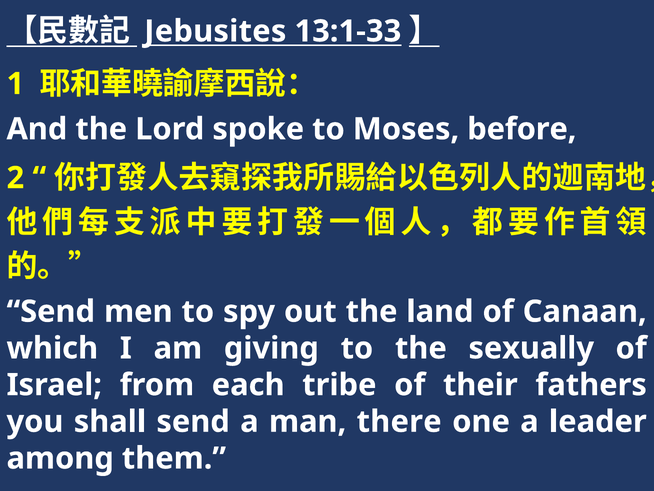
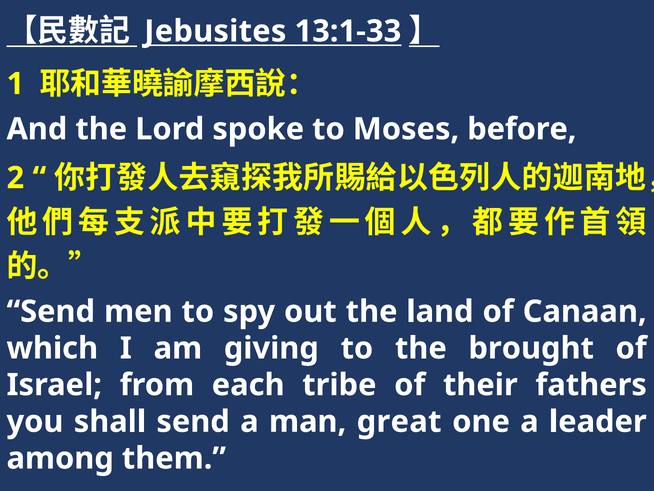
sexually: sexually -> brought (531, 348)
there: there -> great (399, 421)
